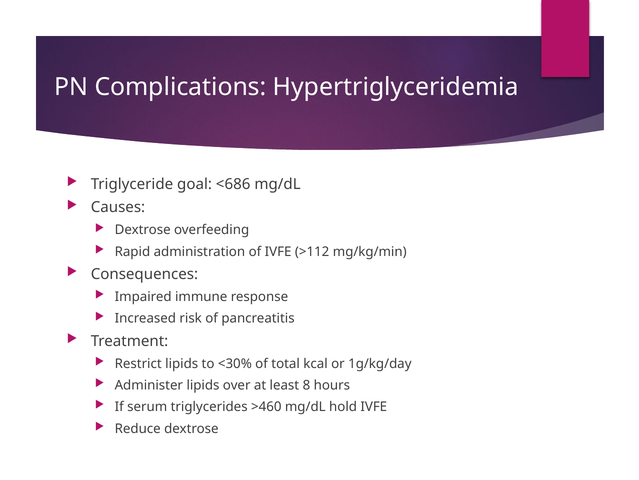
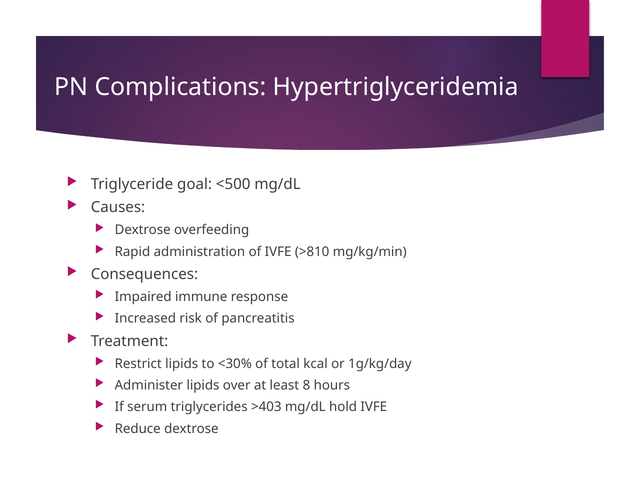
<686: <686 -> <500 (233, 184)
>112: >112 -> >810 (312, 251)
>460: >460 -> >403 (266, 406)
